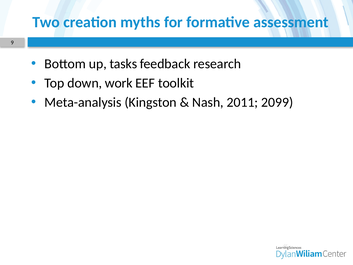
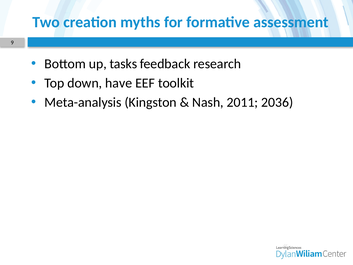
work: work -> have (119, 83)
2099: 2099 -> 2036 (277, 102)
